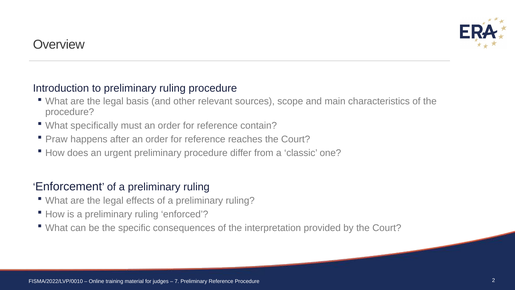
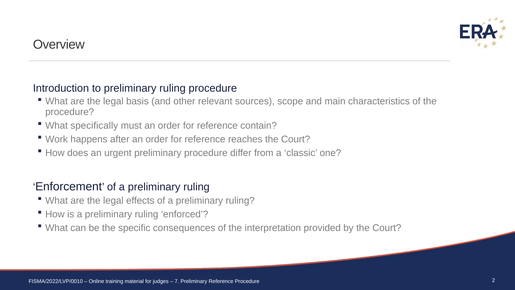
Praw: Praw -> Work (57, 139)
